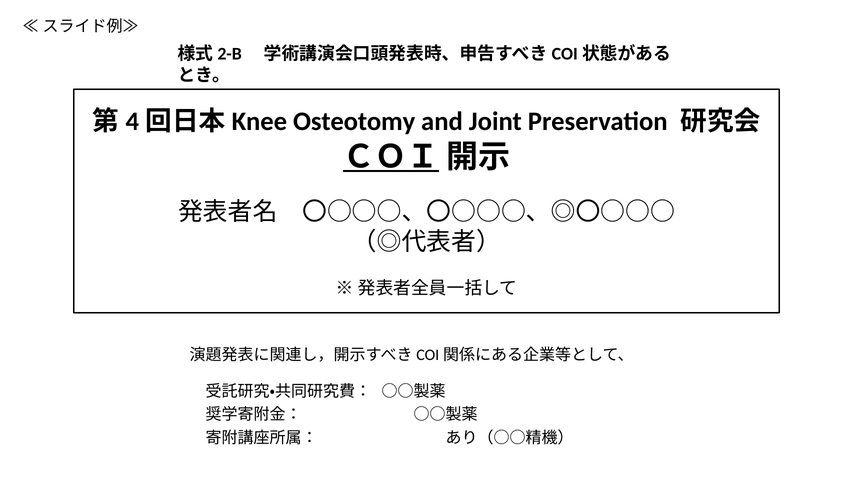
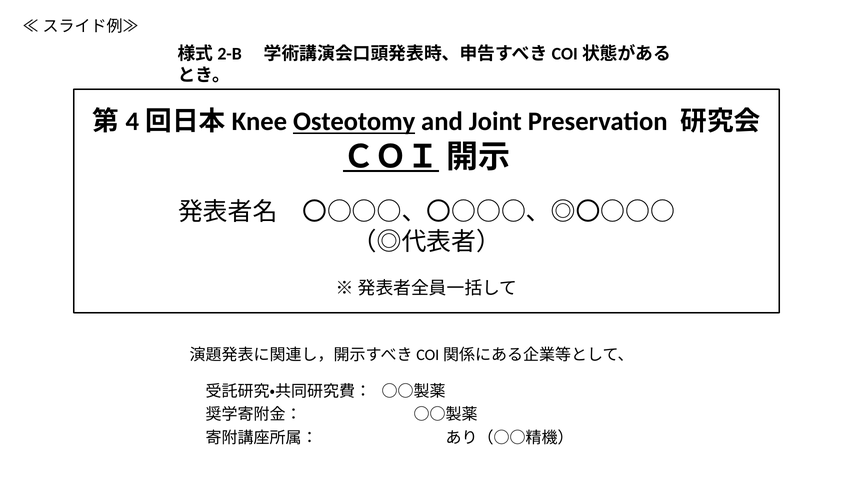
Osteotomy underline: none -> present (354, 122)
